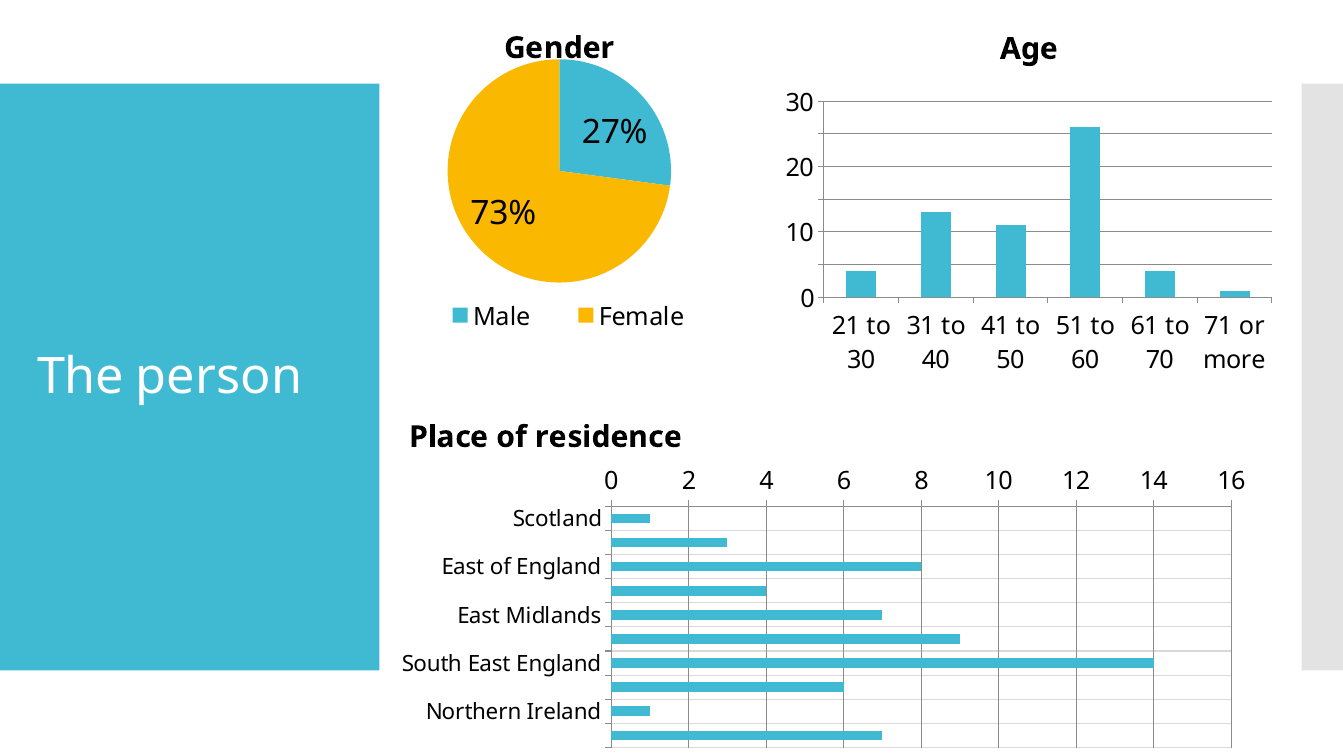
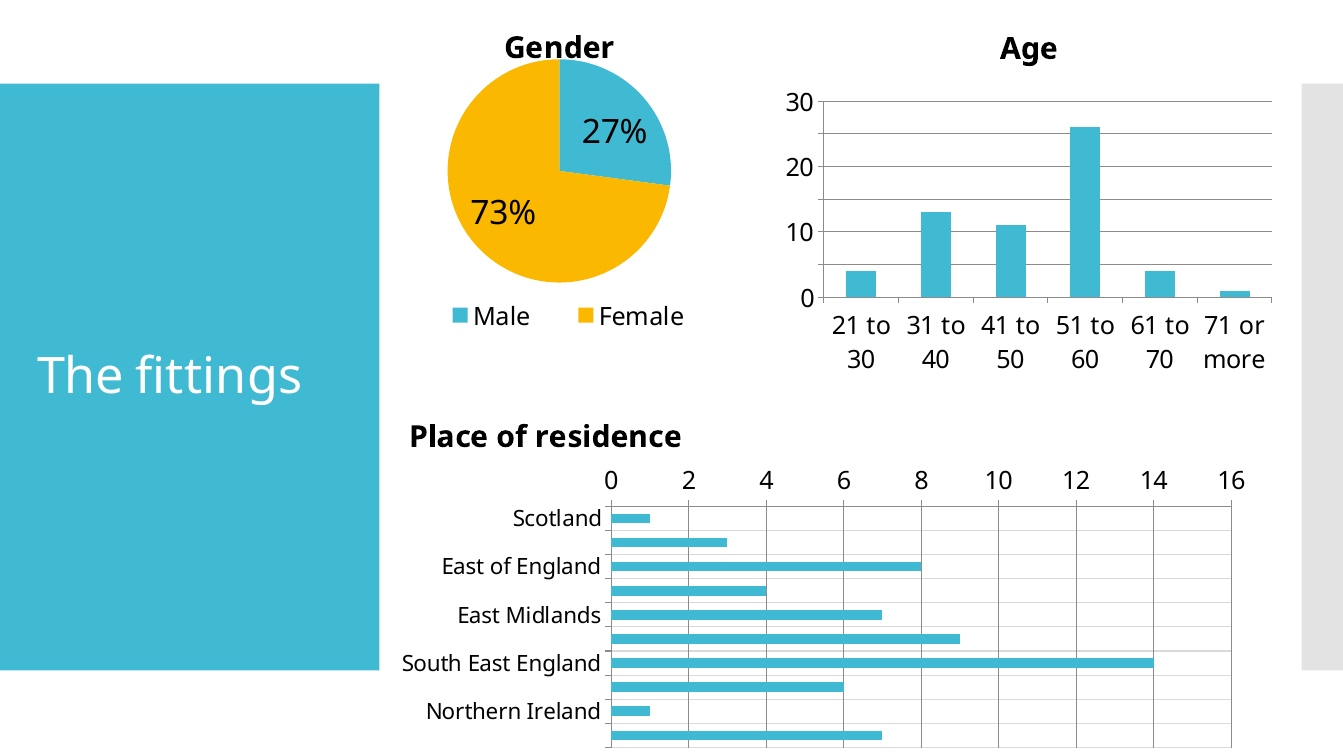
person: person -> fittings (219, 377)
